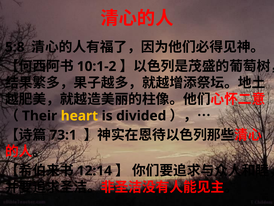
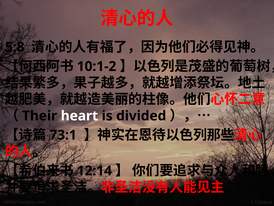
heart colour: yellow -> white (79, 116)
